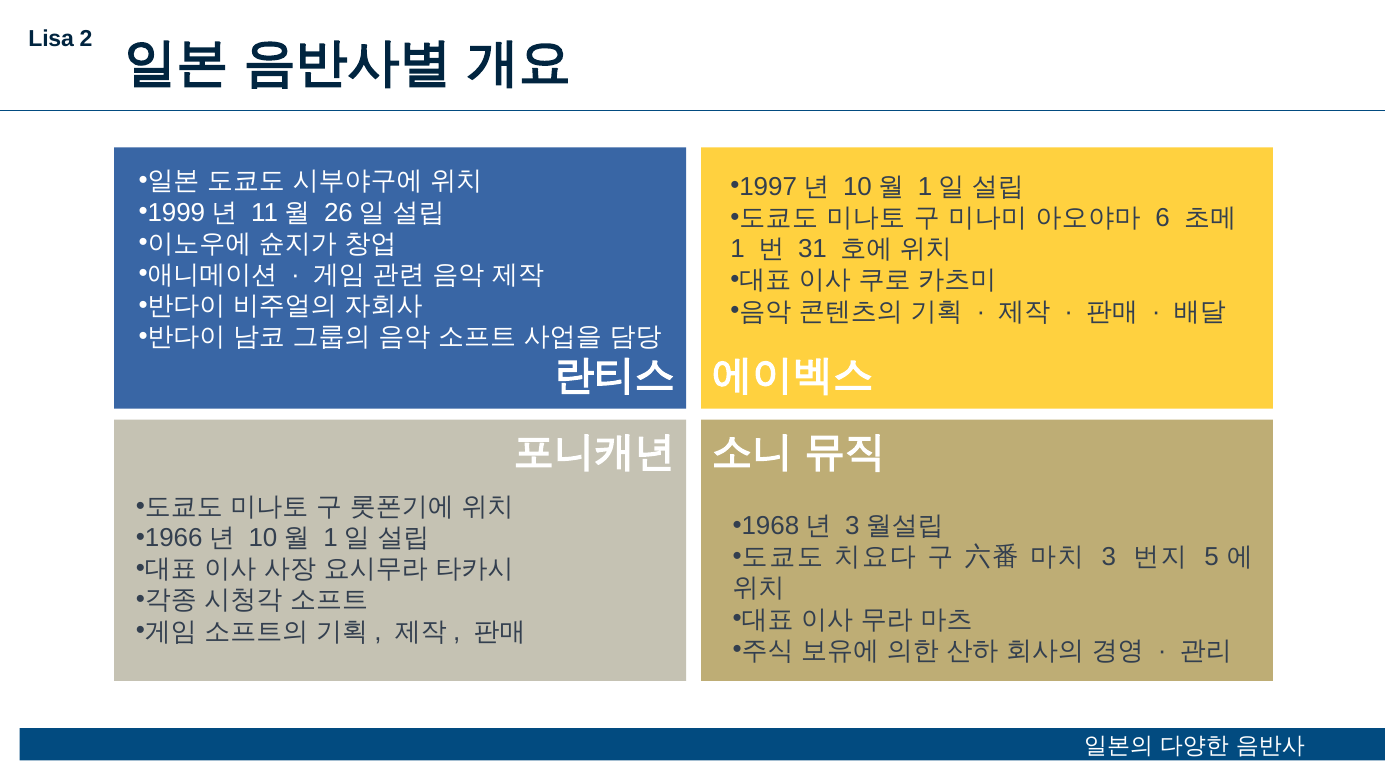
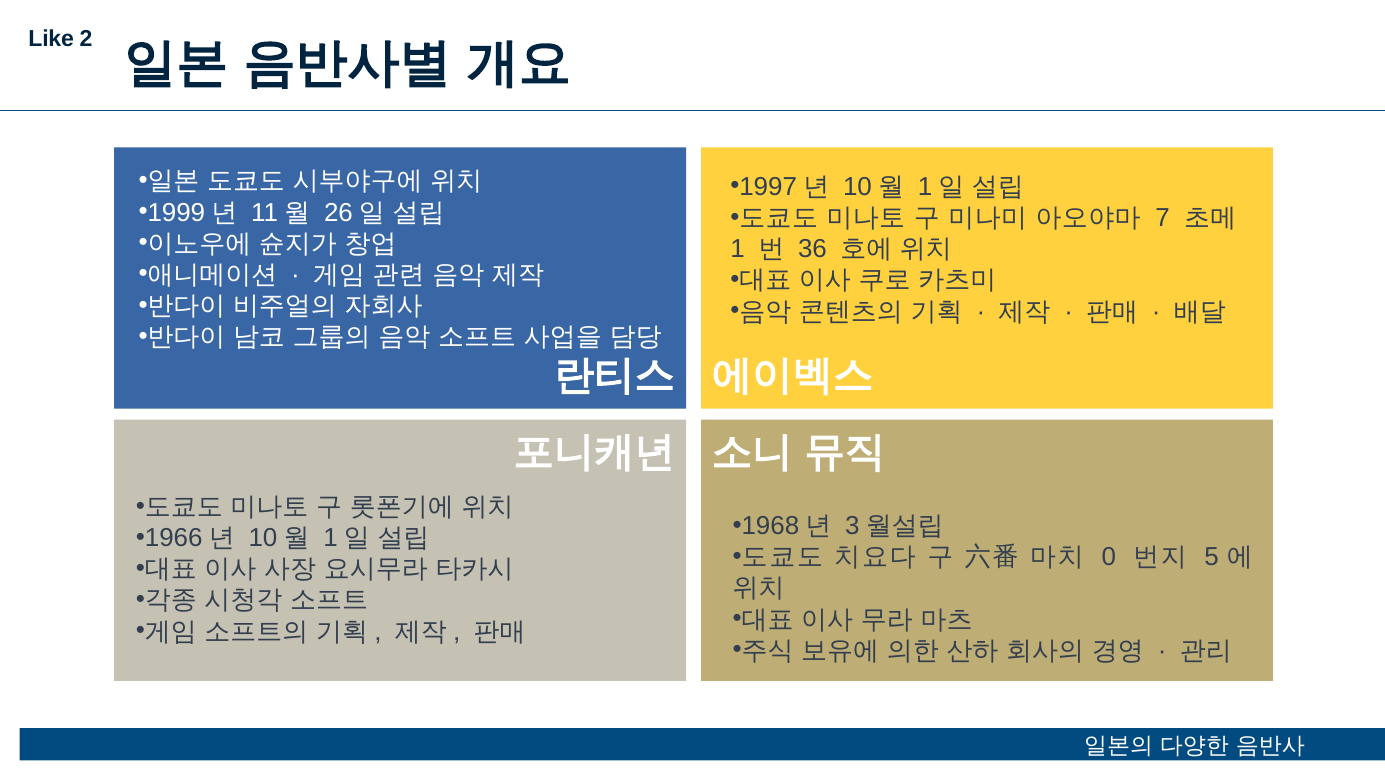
Lisa: Lisa -> Like (51, 39)
6: 6 -> 7 (1163, 218)
31: 31 -> 36 (812, 249)
3: 3 -> 0 (1109, 557)
